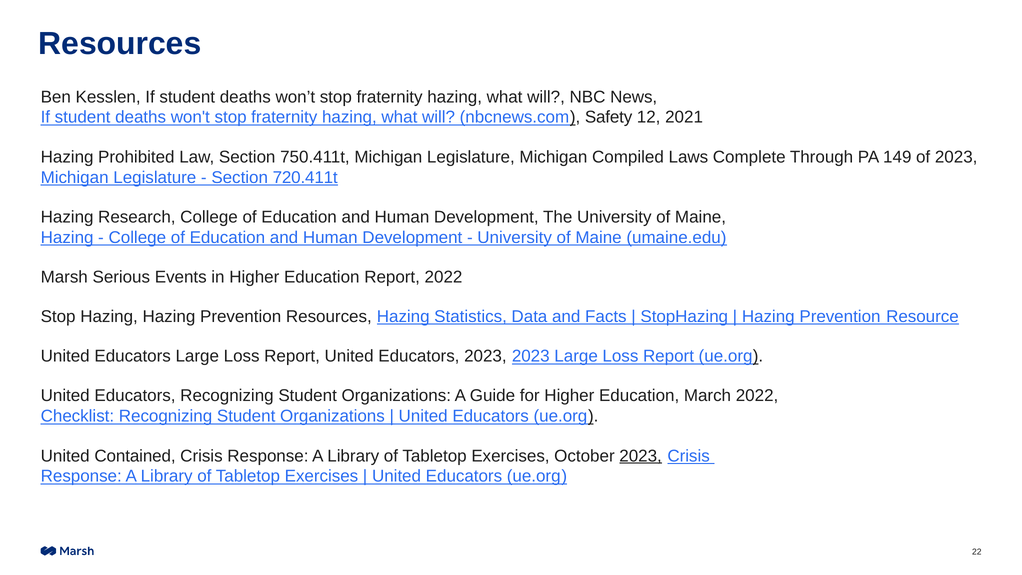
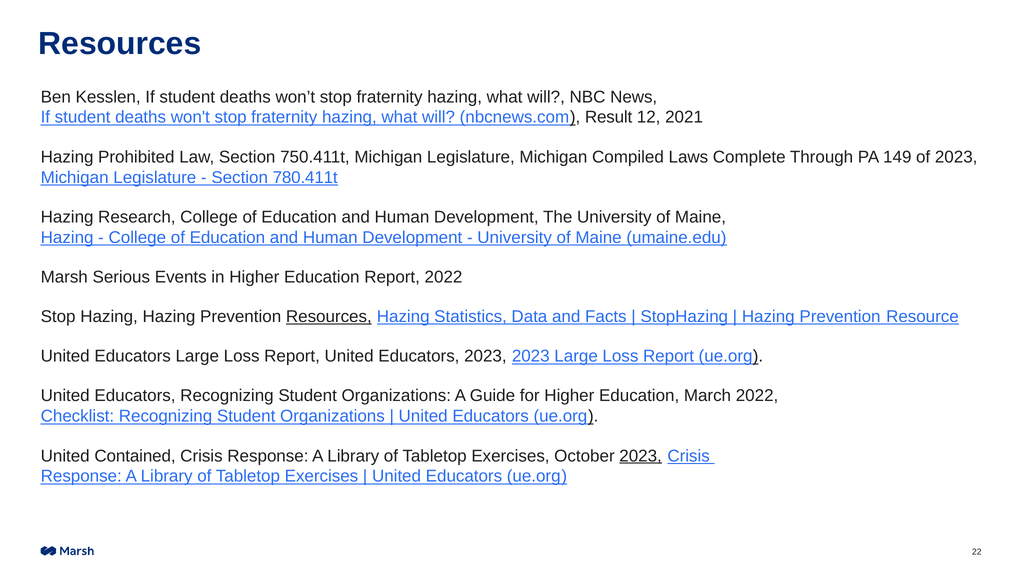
Safety: Safety -> Result (609, 117)
720.411t: 720.411t -> 780.411t (305, 177)
Resources underline: none -> present (329, 317)
